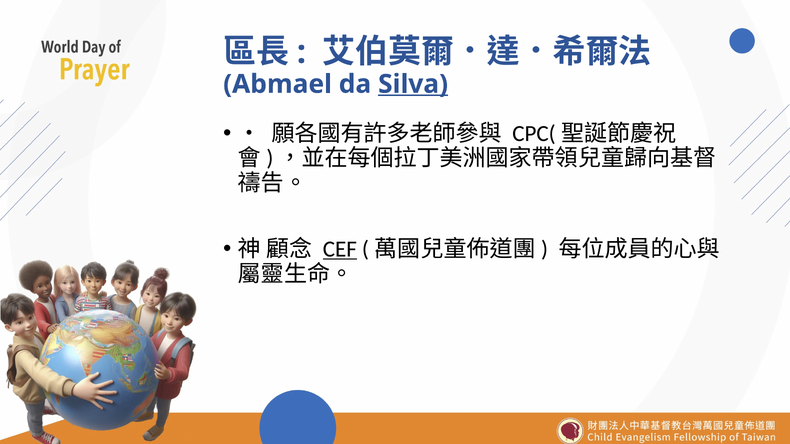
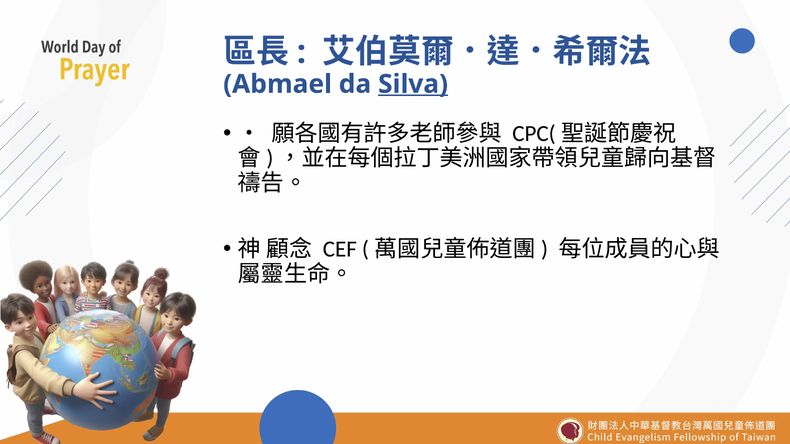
CEF underline: present -> none (340, 249)
